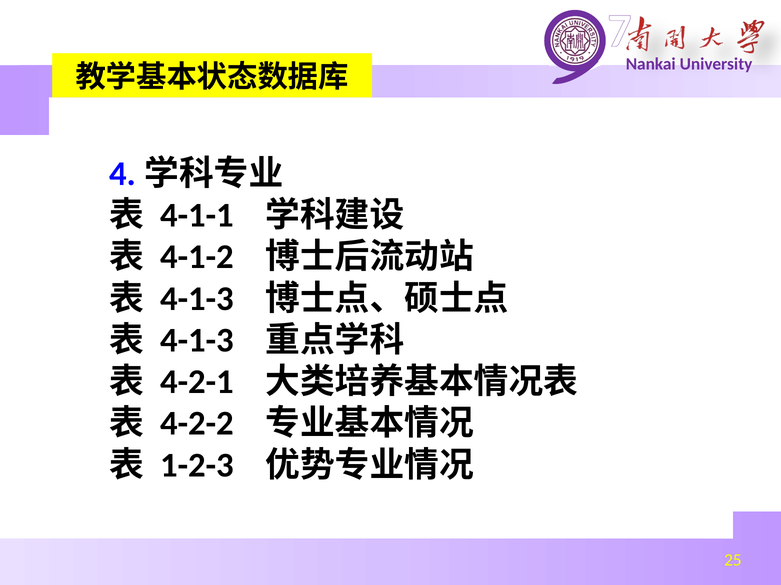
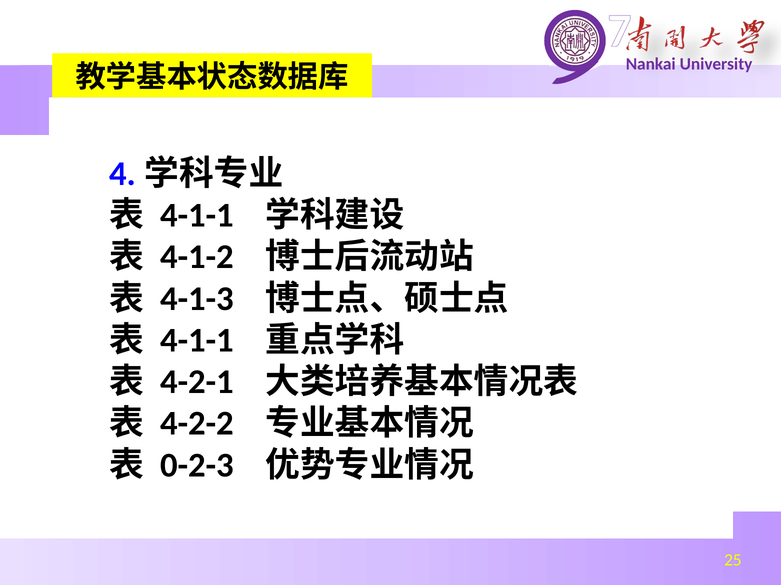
4-1-3: 4-1-3 -> 4-1-1 (197, 341)
1-2-3: 1-2-3 -> 0-2-3 (197, 466)
